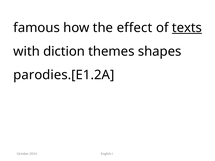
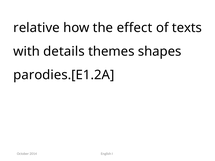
famous: famous -> relative (37, 28)
texts underline: present -> none (187, 28)
diction: diction -> details (64, 51)
